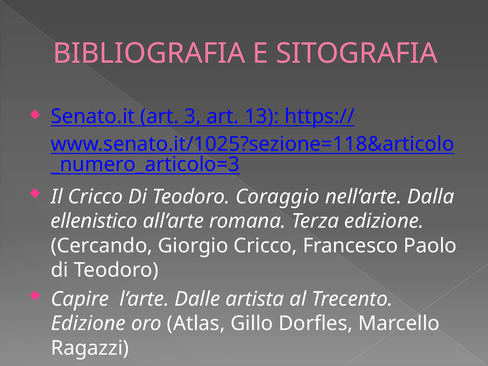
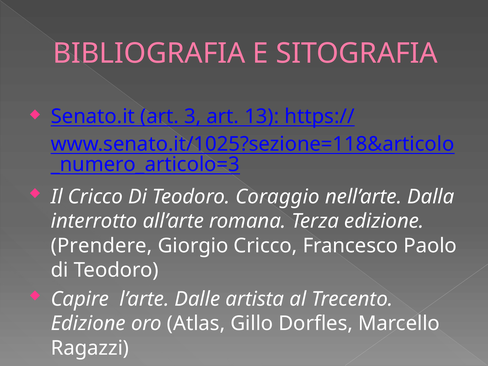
ellenistico: ellenistico -> interrotto (94, 221)
Cercando: Cercando -> Prendere (102, 246)
